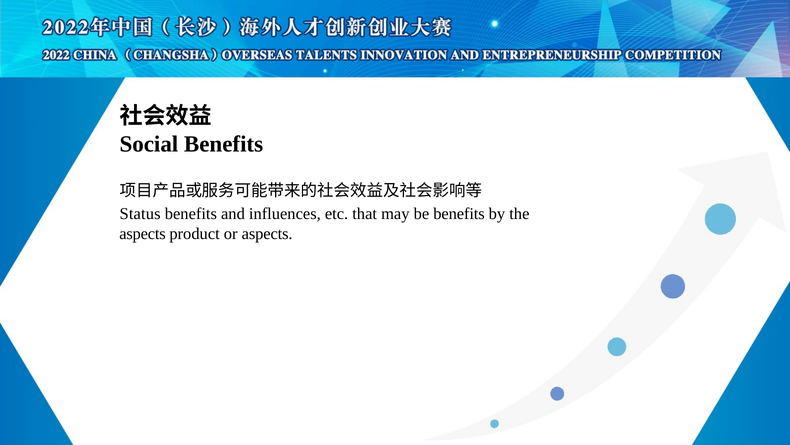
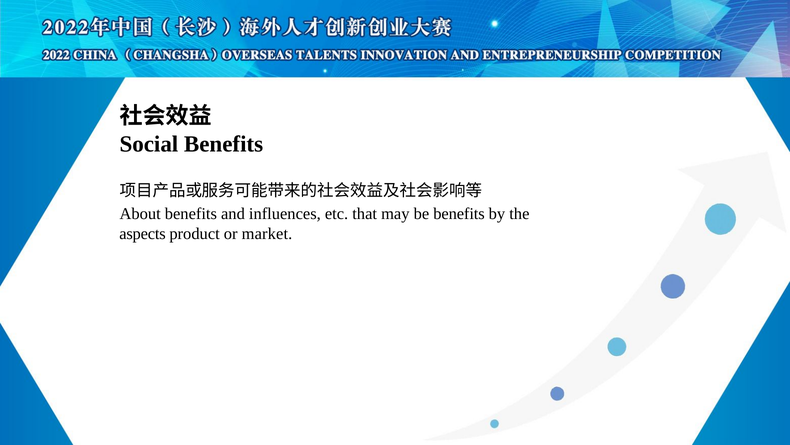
Status: Status -> About (140, 214)
or aspects: aspects -> market (267, 233)
